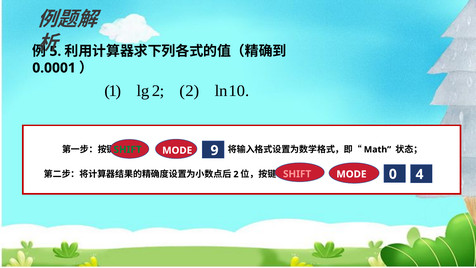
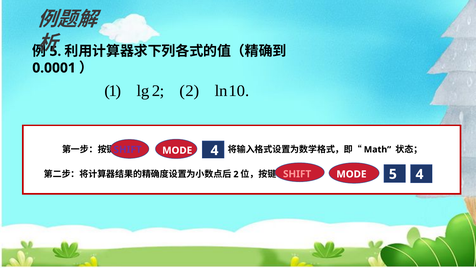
SHIFT colour: green -> purple (128, 149)
MODE 9: 9 -> 4 (214, 150)
MODE 0: 0 -> 5 (393, 174)
